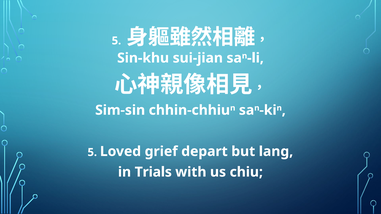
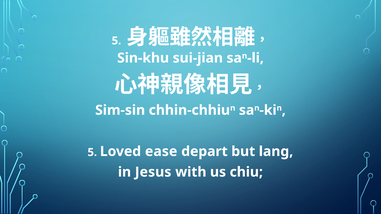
grief: grief -> ease (161, 152)
Trials: Trials -> Jesus (153, 172)
